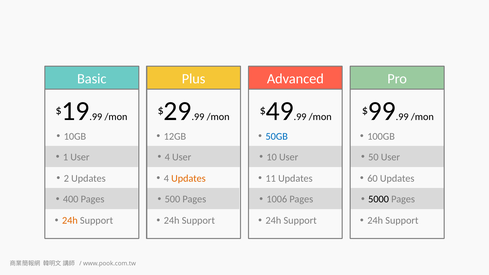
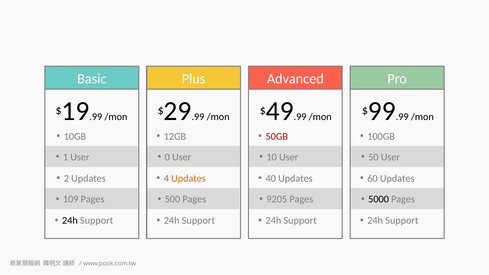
50GB colour: blue -> red (277, 136)
4: 4 -> 0 (167, 157)
11: 11 -> 40 (271, 179)
400: 400 -> 109 (71, 199)
1006: 1006 -> 9205 (277, 199)
24h colour: orange -> black (70, 221)
